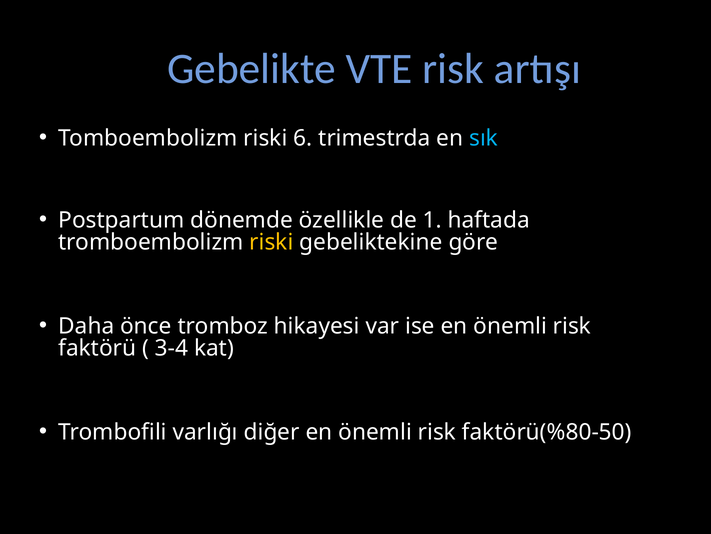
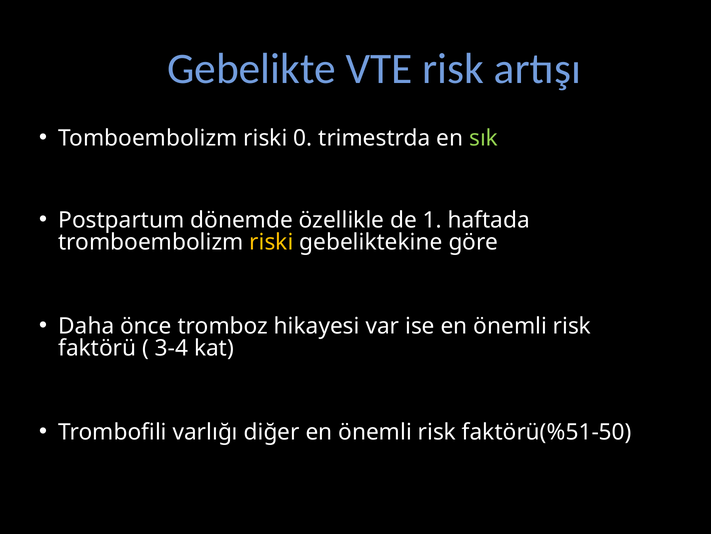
6: 6 -> 0 (303, 138)
sık colour: light blue -> light green (484, 138)
faktörü(%80-50: faktörü(%80-50 -> faktörü(%51-50 (547, 432)
